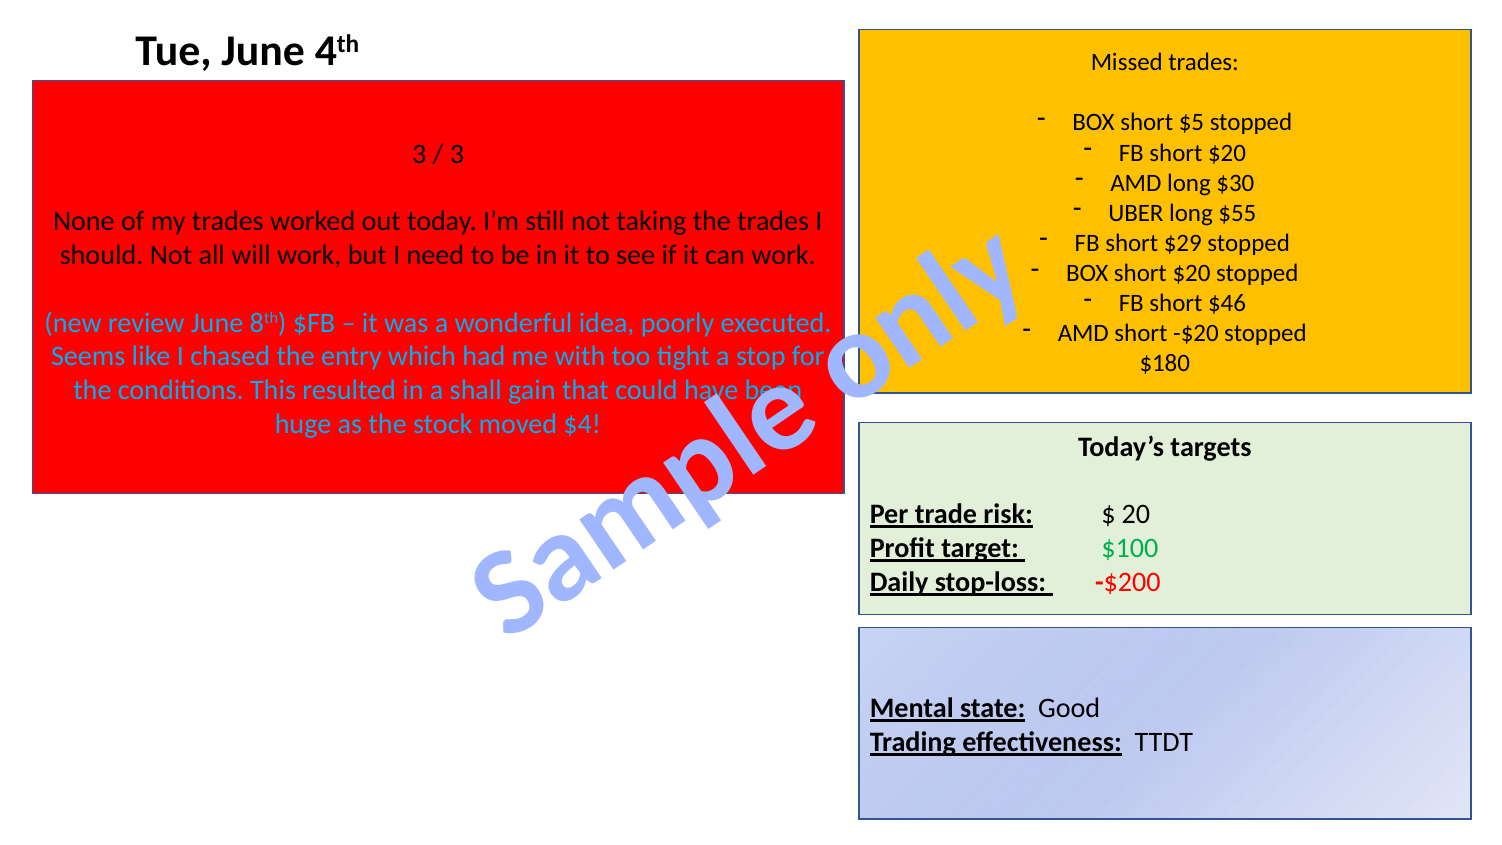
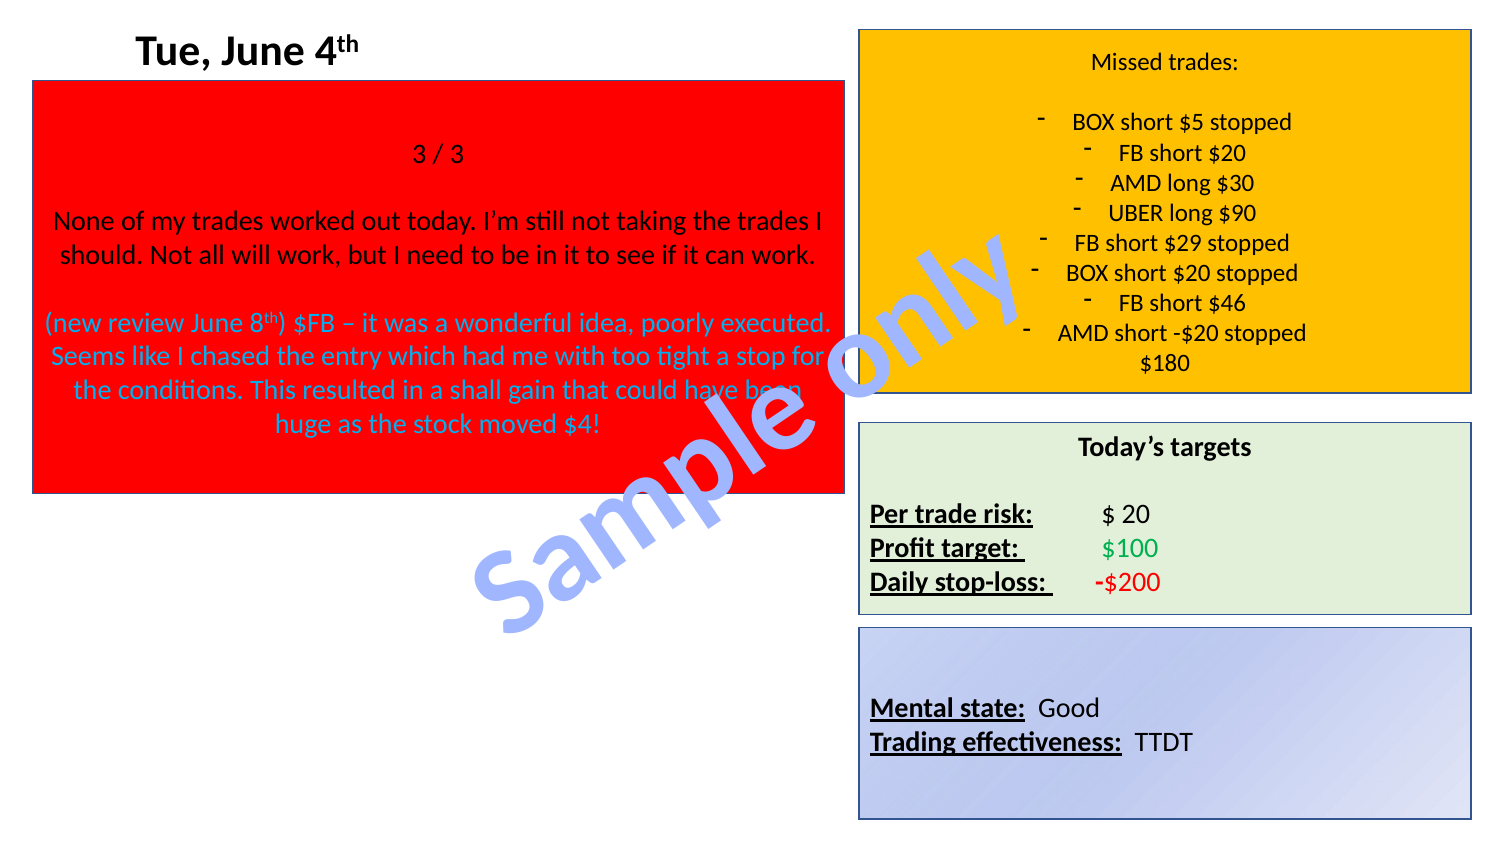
$55: $55 -> $90 (1237, 213)
